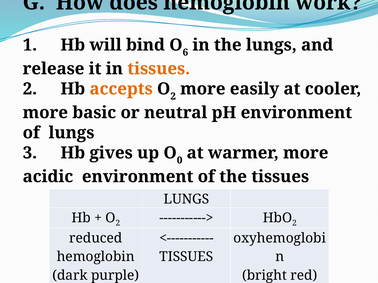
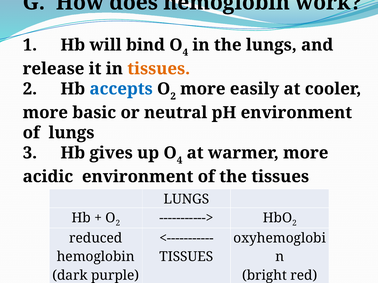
6: 6 -> 4 (185, 52)
accepts colour: orange -> blue (121, 89)
0: 0 -> 4 (180, 161)
